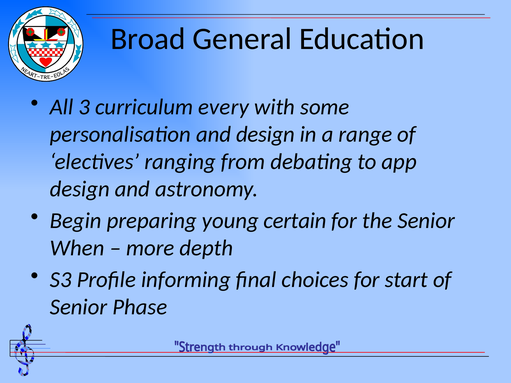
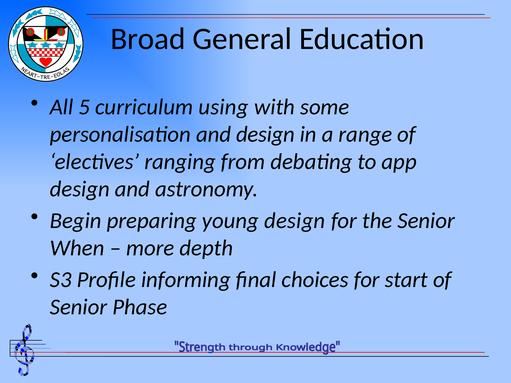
3: 3 -> 5 (84, 107)
every: every -> using (224, 107)
young certain: certain -> design (295, 221)
